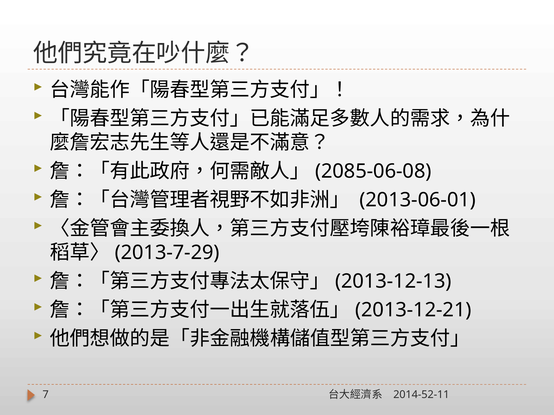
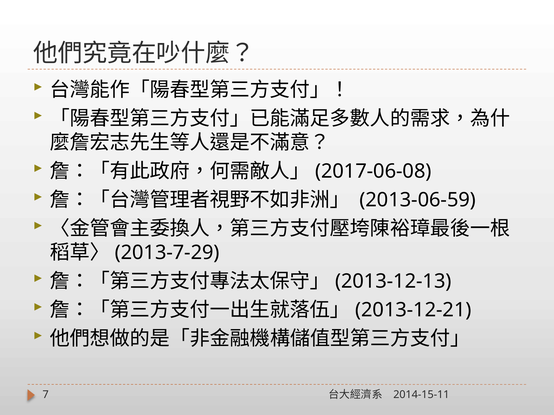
2085-06-08: 2085-06-08 -> 2017-06-08 (373, 171)
2013-06-01: 2013-06-01 -> 2013-06-59 (418, 200)
2014-52-11: 2014-52-11 -> 2014-15-11 (421, 395)
